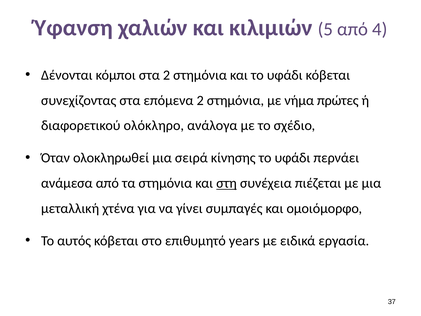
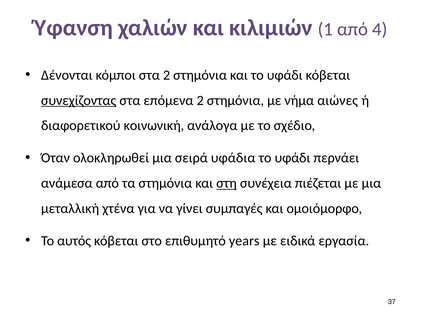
5: 5 -> 1 (325, 29)
συνεχίζοντας underline: none -> present (79, 100)
πρώτες: πρώτες -> αιώνες (338, 100)
ολόκληρο: ολόκληρο -> κοινωνική (154, 126)
κίνησης: κίνησης -> υφάδια (233, 158)
